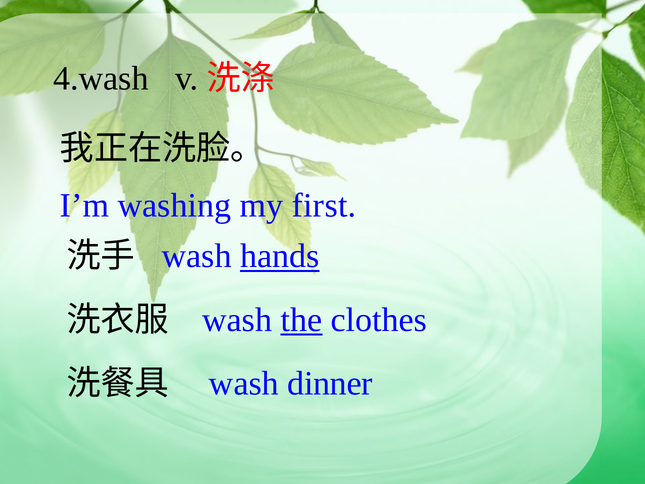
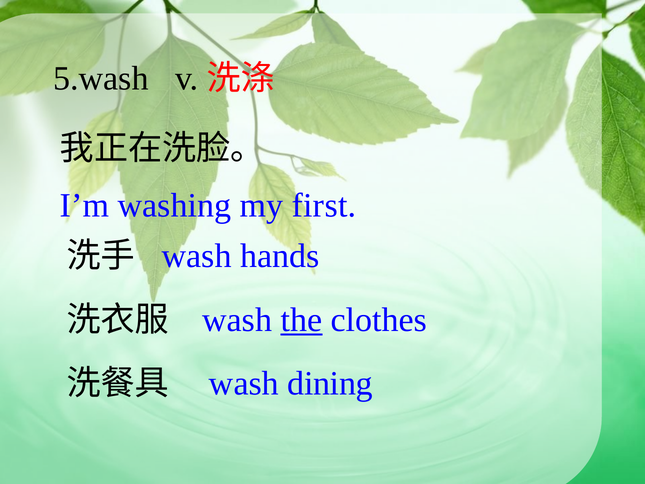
4.wash: 4.wash -> 5.wash (101, 78)
hands underline: present -> none (280, 256)
dinner: dinner -> dining (330, 383)
